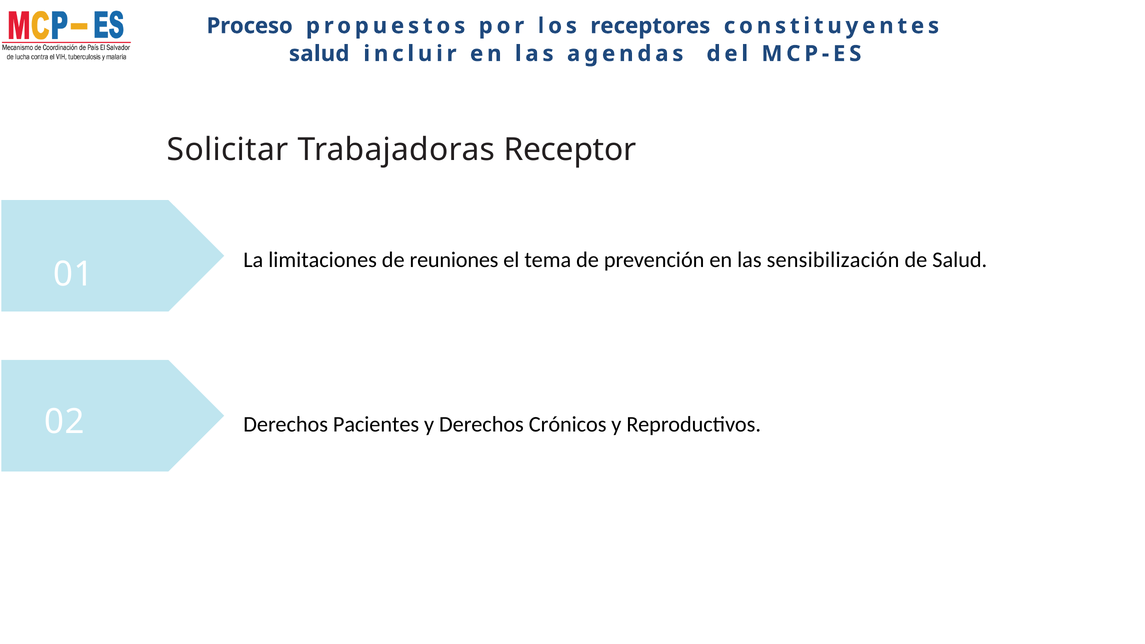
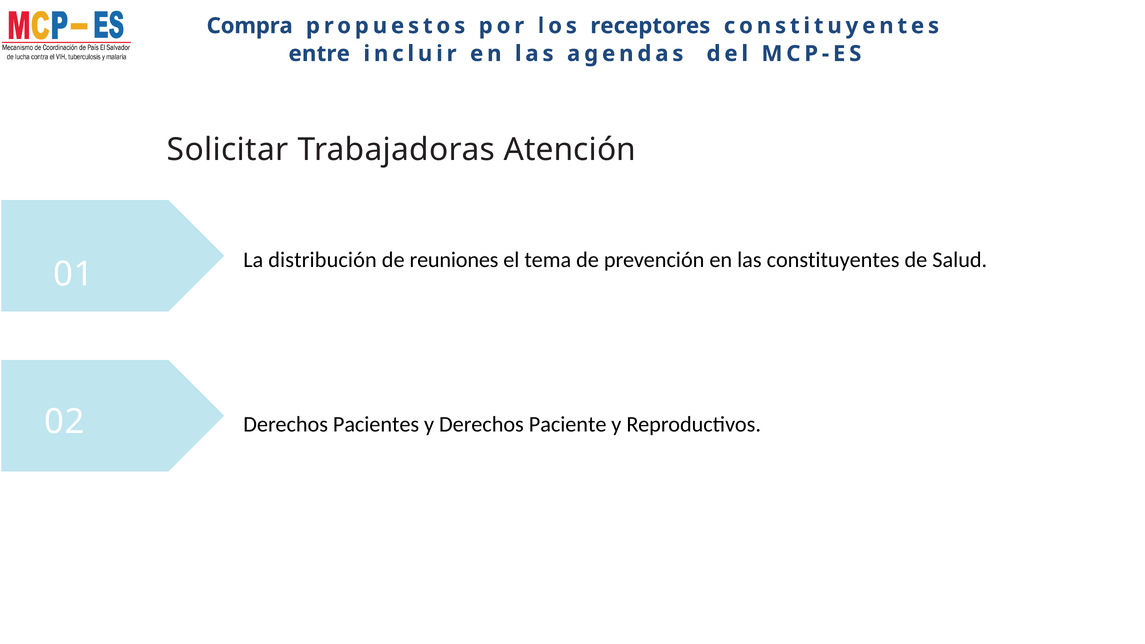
Proceso: Proceso -> Compra (250, 26)
salud: salud -> entre (319, 54)
Receptor: Receptor -> Atención (570, 150)
limitaciones: limitaciones -> distribución (323, 260)
las sensibilización: sensibilización -> constituyentes (833, 260)
Crónicos: Crónicos -> Paciente (568, 425)
